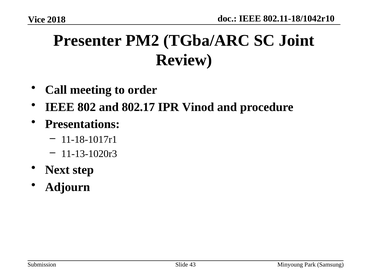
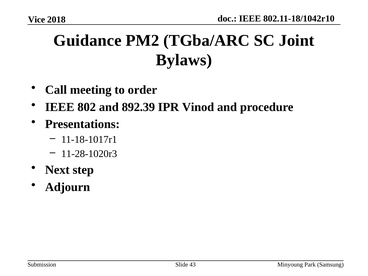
Presenter: Presenter -> Guidance (87, 40)
Review: Review -> Bylaws (184, 60)
802.17: 802.17 -> 892.39 (138, 107)
11-13-1020r3: 11-13-1020r3 -> 11-28-1020r3 (89, 154)
